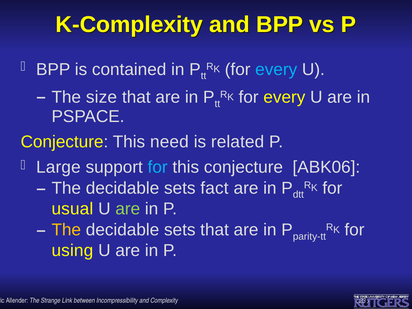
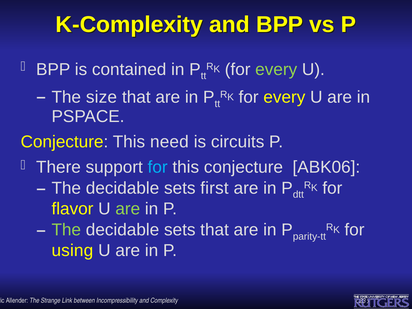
every colour: light blue -> light green (276, 69)
related: related -> circuits (238, 142)
Large: Large -> There (58, 167)
fact: fact -> first (214, 188)
usual: usual -> flavor (72, 209)
The colour: yellow -> light green (66, 230)
